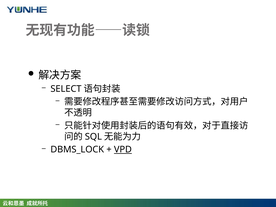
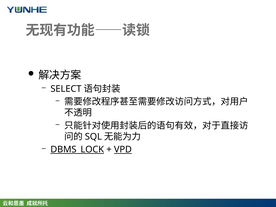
DBMS_LOCK underline: none -> present (77, 150)
